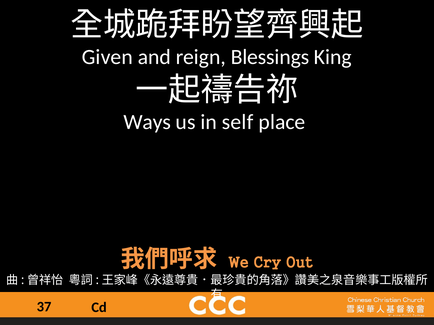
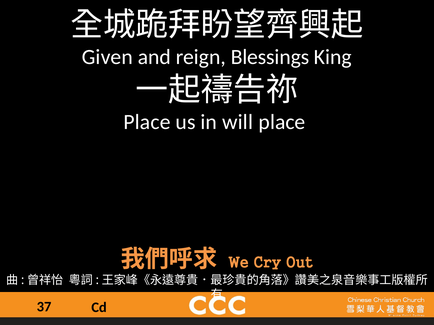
Ways: Ways -> Place (147, 122)
self: self -> will (238, 122)
